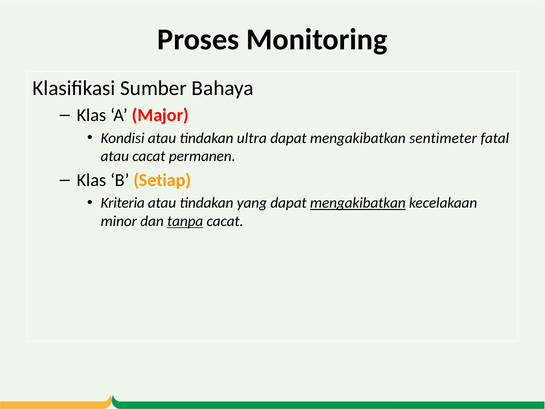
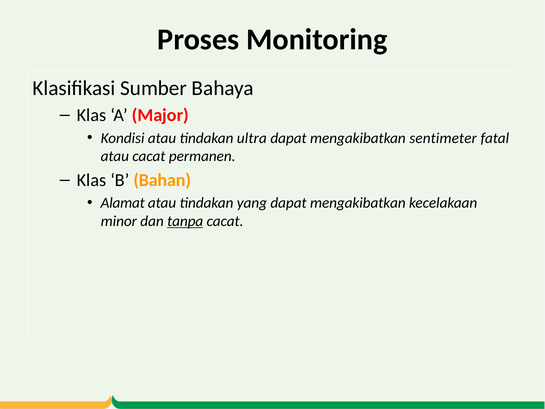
Setiap: Setiap -> Bahan (162, 180)
Kriteria: Kriteria -> Alamat (123, 203)
mengakibatkan underline: present -> none (358, 203)
